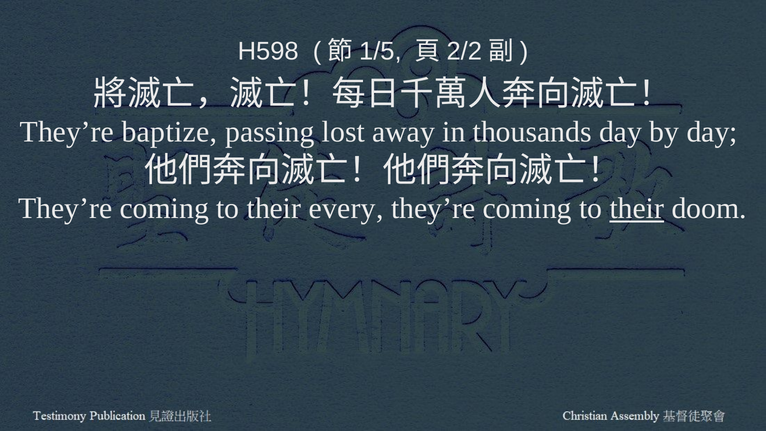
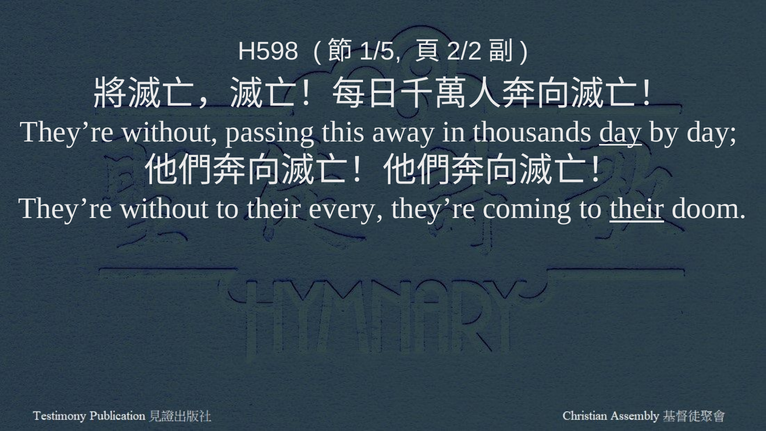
baptize: baptize -> without (170, 132)
lost: lost -> this (343, 132)
day underline: none -> present (621, 132)
coming: coming -> without (164, 209)
